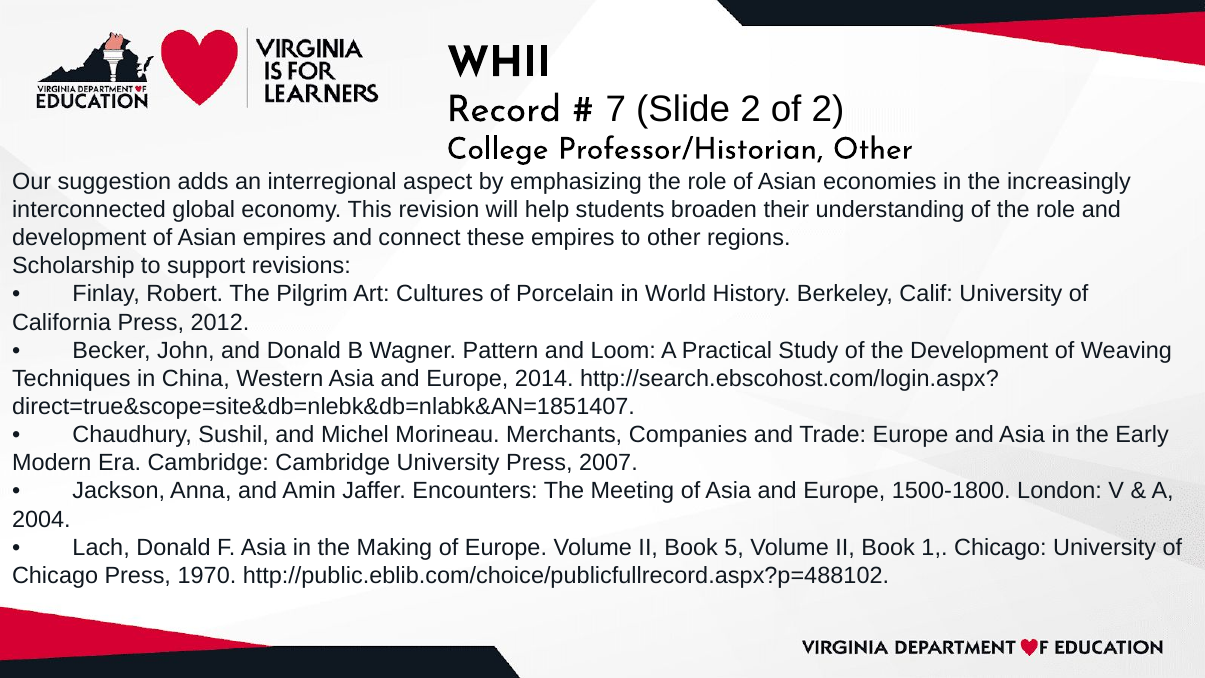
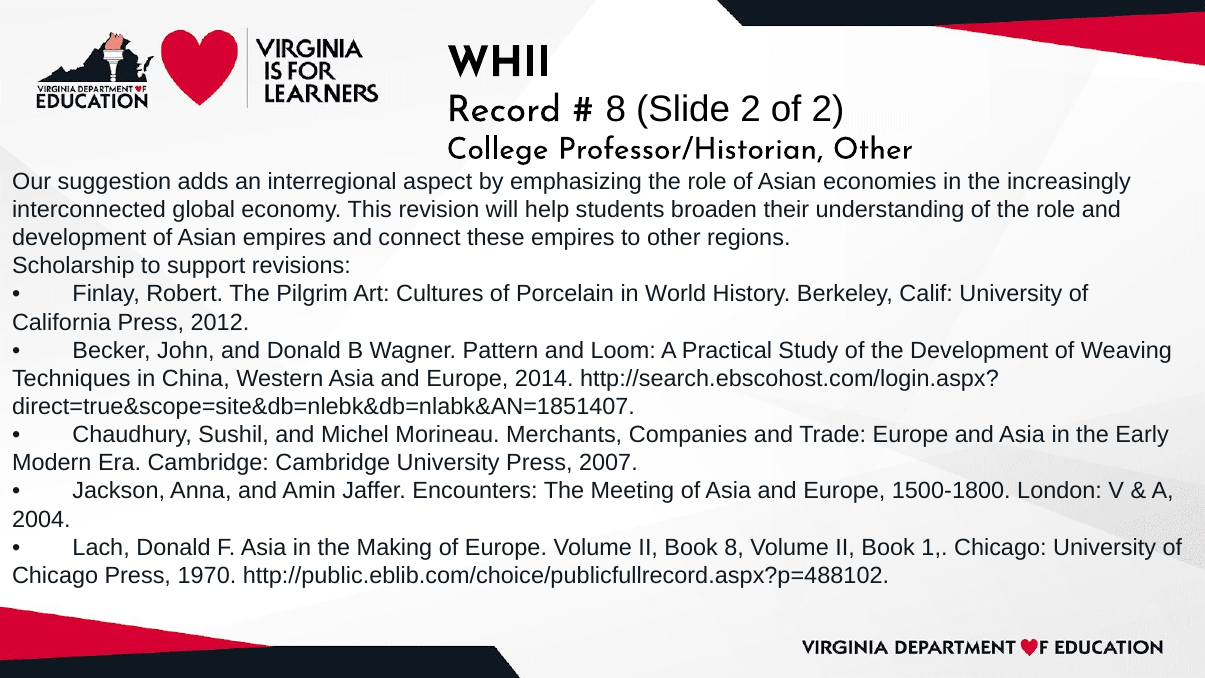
7: 7 -> 8 (616, 109)
Book 5: 5 -> 8 (734, 547)
